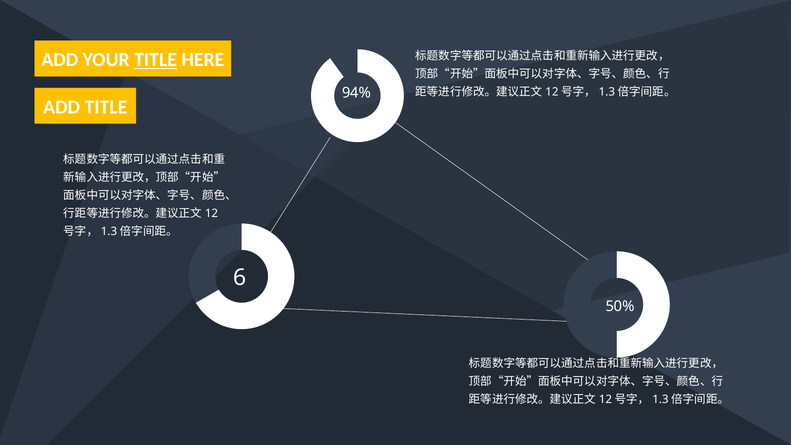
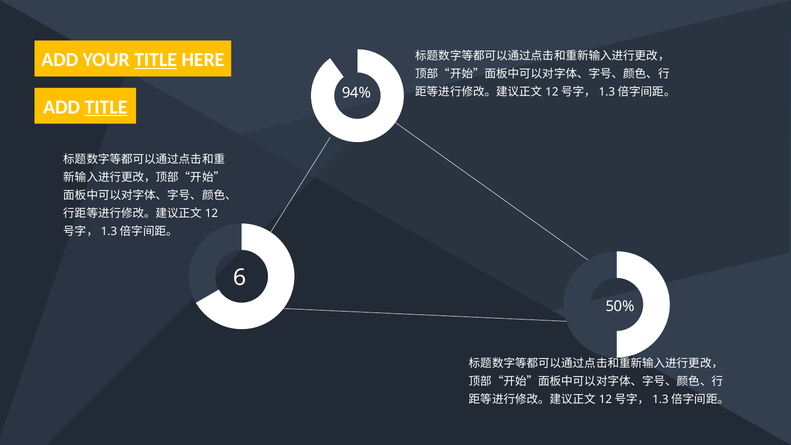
TITLE underline: none -> present (106, 107)
